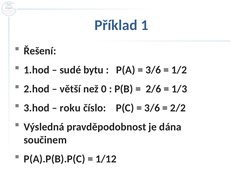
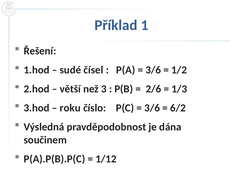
bytu: bytu -> čísel (93, 70)
0: 0 -> 3 (104, 89)
2/2: 2/2 -> 6/2 (178, 108)
